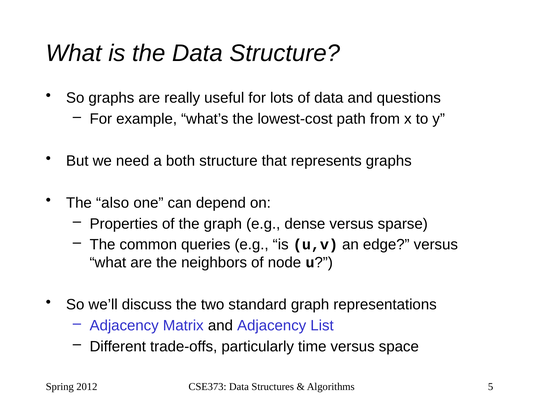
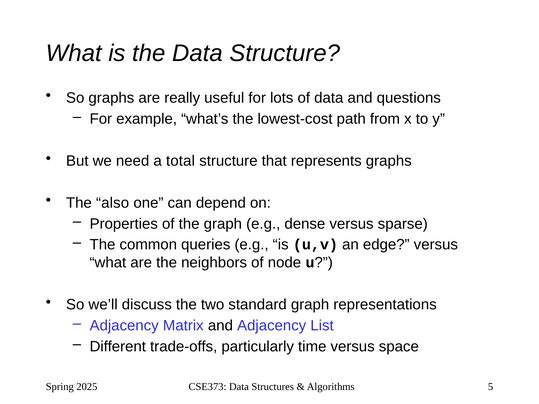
both: both -> total (180, 161)
2012: 2012 -> 2025 (87, 387)
